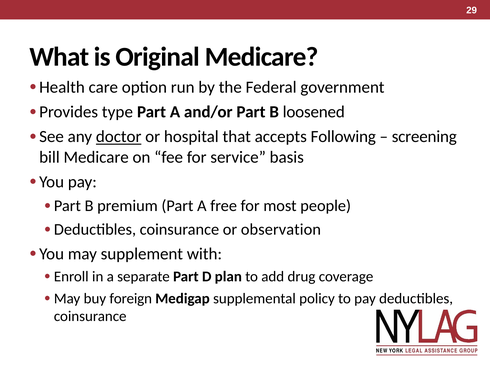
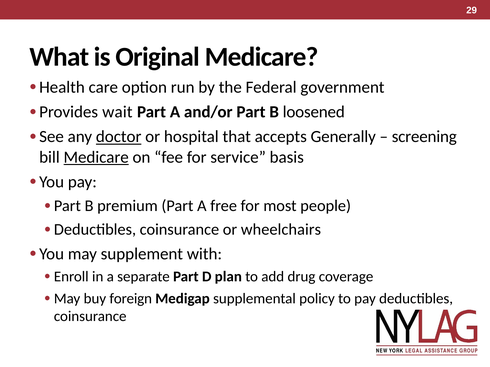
type: type -> wait (117, 112)
Following: Following -> Generally (343, 137)
Medicare underline: none -> present (96, 157)
observation: observation -> wheelchairs (281, 230)
